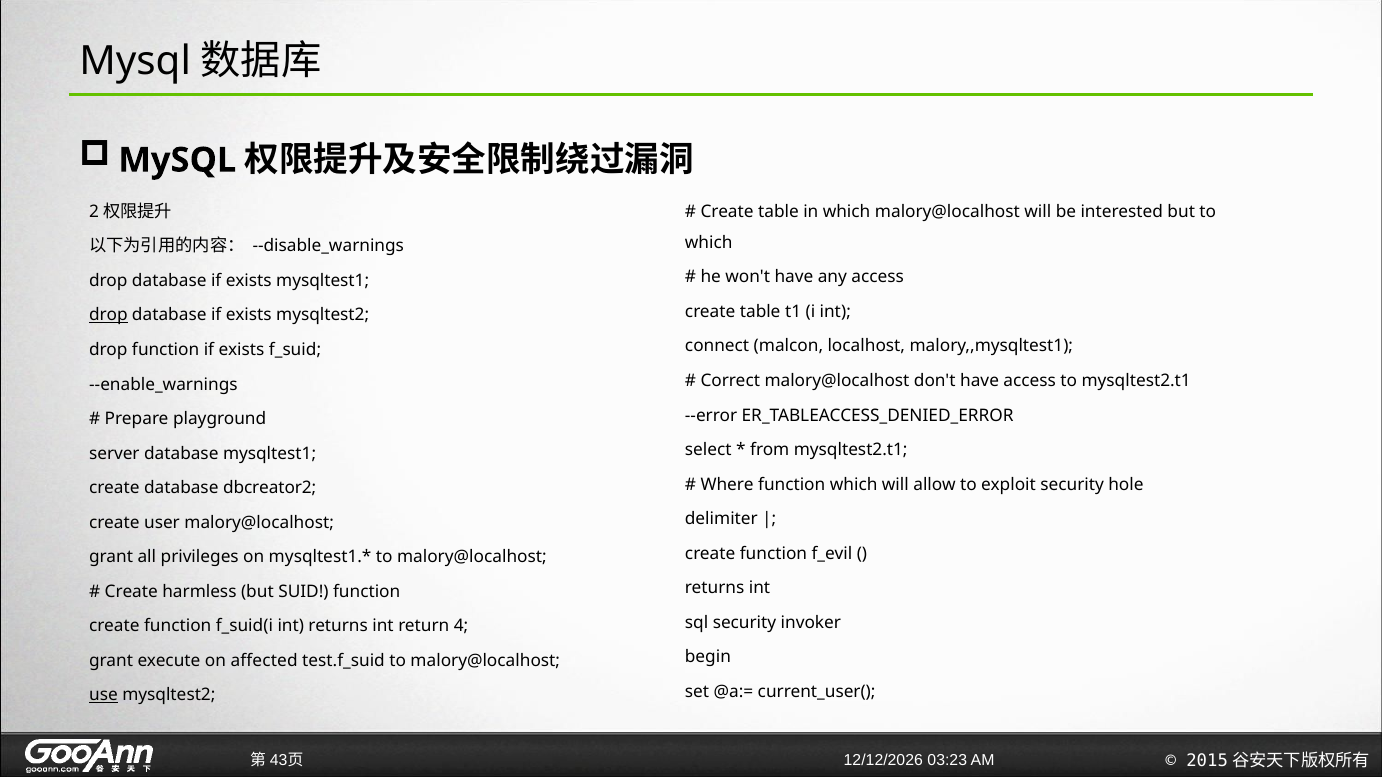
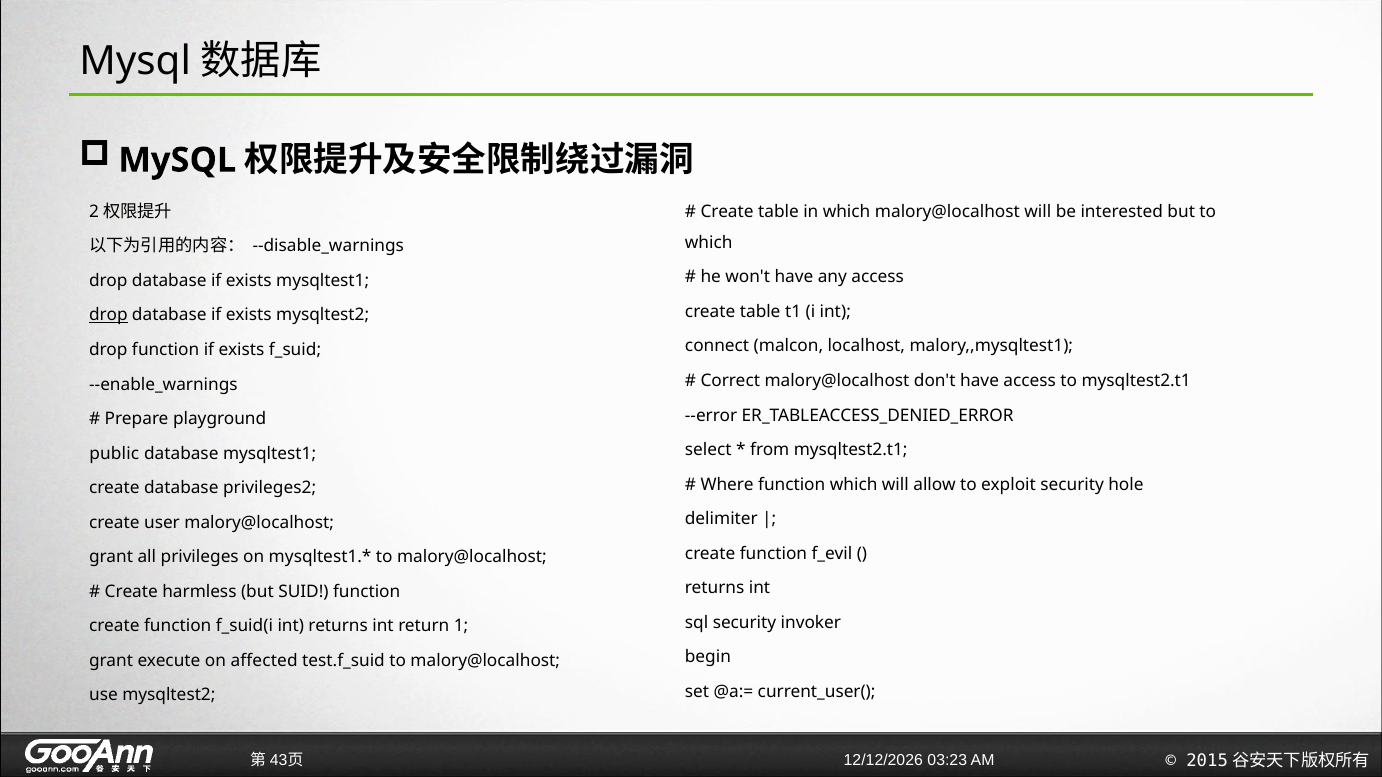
server: server -> public (114, 454)
dbcreator2: dbcreator2 -> privileges2 (270, 488)
4: 4 -> 1 (461, 626)
use underline: present -> none (103, 696)
